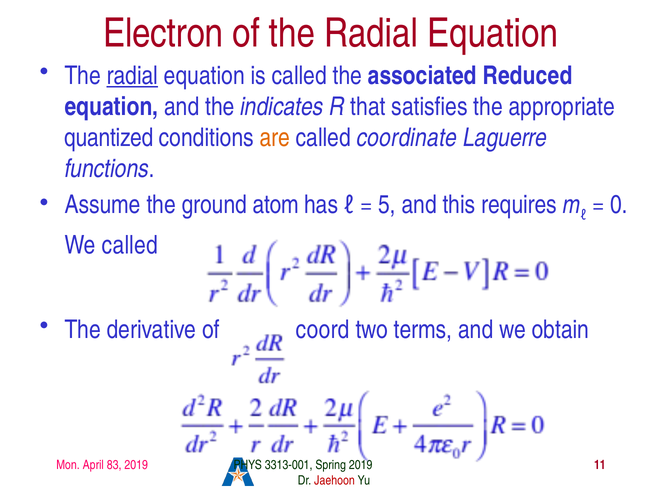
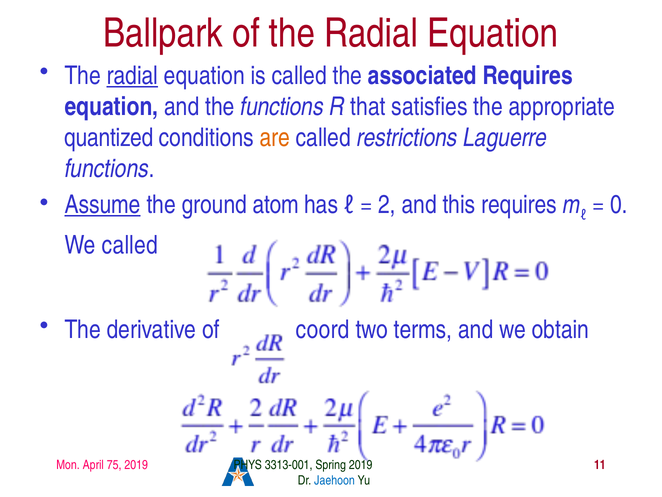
Electron: Electron -> Ballpark (163, 33)
associated Reduced: Reduced -> Requires (528, 76)
the indicates: indicates -> functions (282, 107)
coordinate: coordinate -> restrictions (407, 138)
Assume underline: none -> present (103, 205)
5: 5 -> 2 (387, 205)
83: 83 -> 75 (114, 464)
Jaehoon colour: red -> blue (335, 480)
